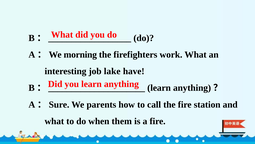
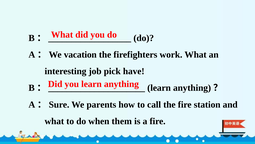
morning: morning -> vacation (80, 54)
lake: lake -> pick (112, 71)
